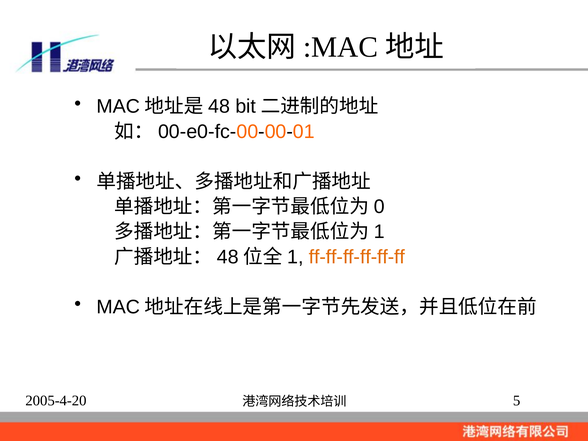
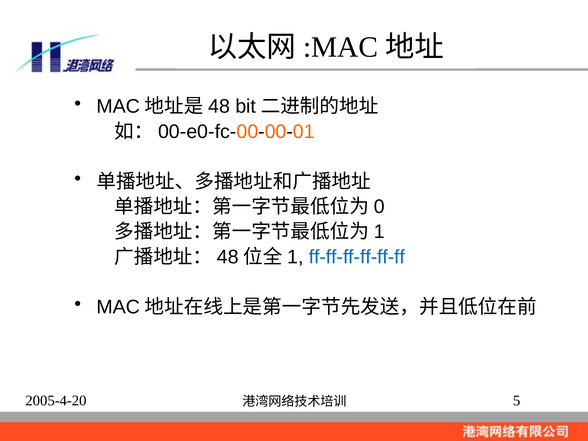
ff-ff-ff-ff-ff-ff colour: orange -> blue (357, 257)
